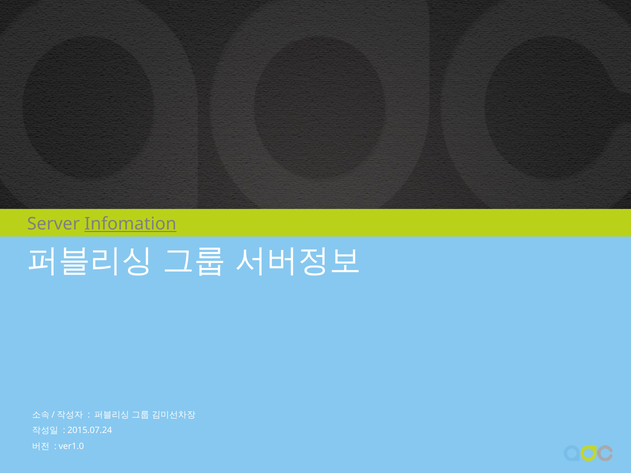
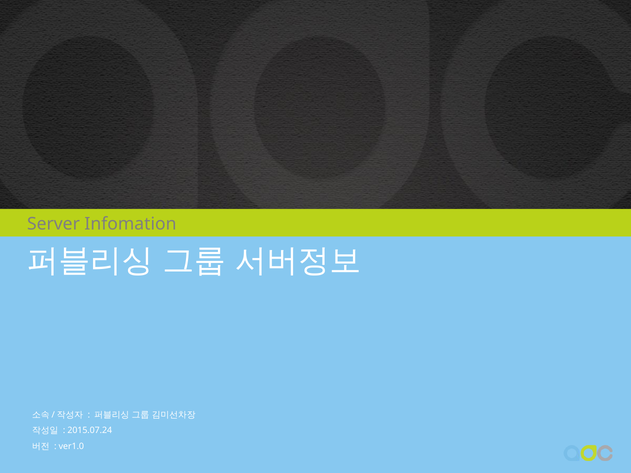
Infomation underline: present -> none (131, 224)
